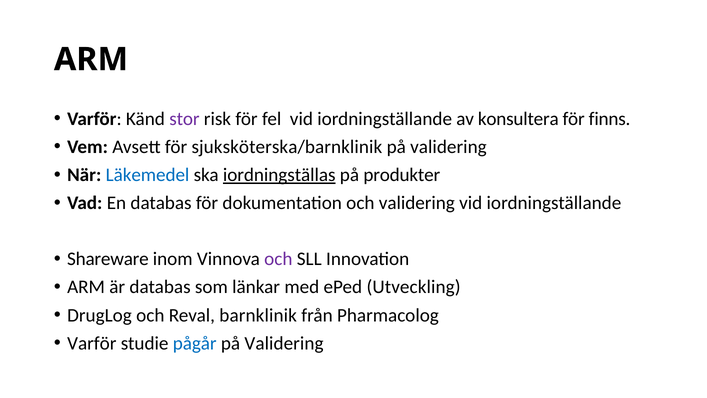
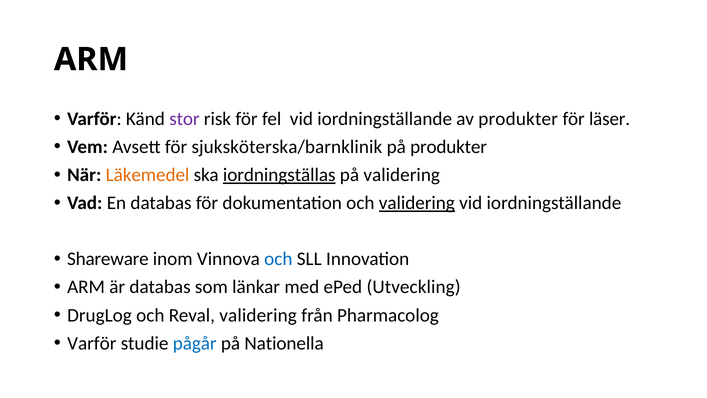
av konsultera: konsultera -> produkter (518, 119)
finns: finns -> läser (610, 119)
validering: validering -> produkter (449, 147)
Läkemedel colour: blue -> orange (148, 175)
på produkter: produkter -> validering (402, 175)
validering underline: none -> present (417, 203)
och colour: purple -> blue (278, 259)
Reval barnklinik: barnklinik -> validering (258, 315)
Validering: Validering -> Nationella (284, 343)
